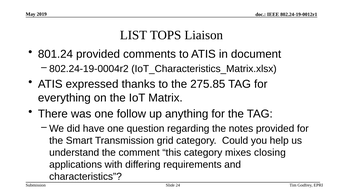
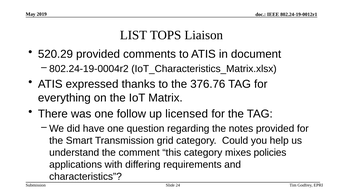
801.24: 801.24 -> 520.29 (55, 54)
275.85: 275.85 -> 376.76 (208, 84)
anything: anything -> licensed (187, 114)
closing: closing -> policies (270, 153)
